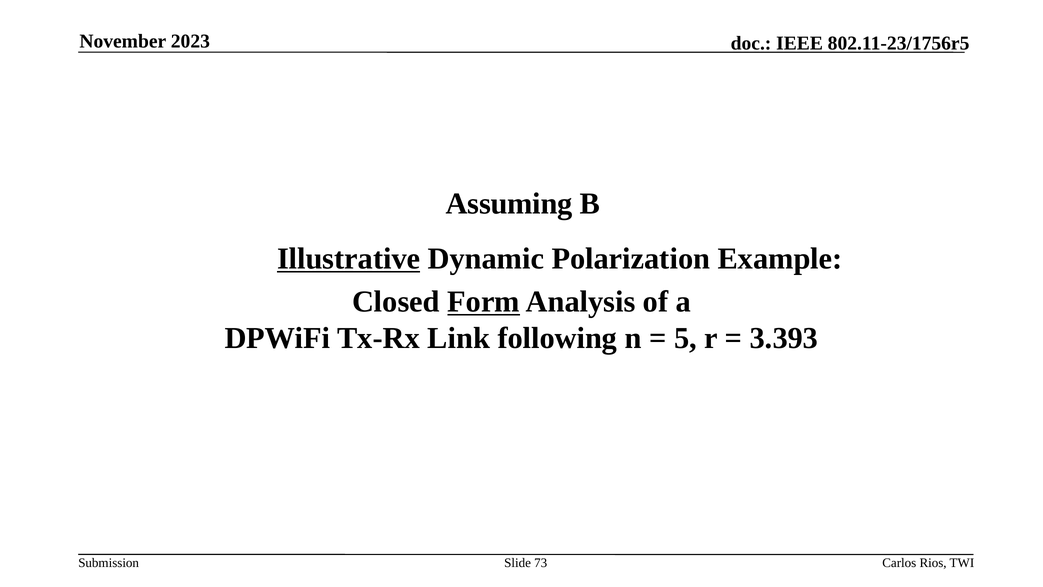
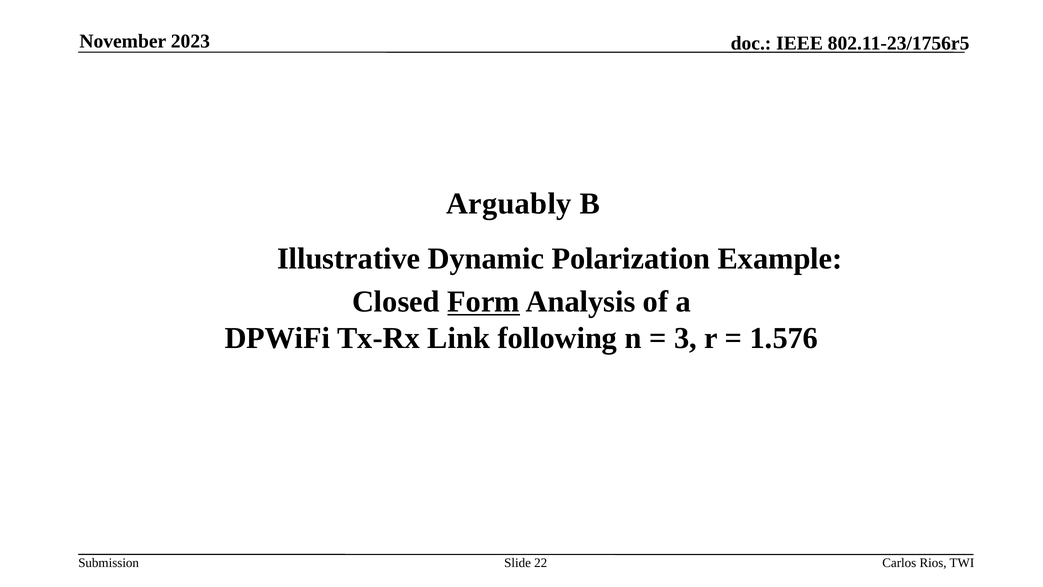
Assuming: Assuming -> Arguably (509, 204)
Illustrative underline: present -> none (349, 258)
5: 5 -> 3 (685, 338)
3.393: 3.393 -> 1.576 (784, 338)
73: 73 -> 22 (541, 563)
